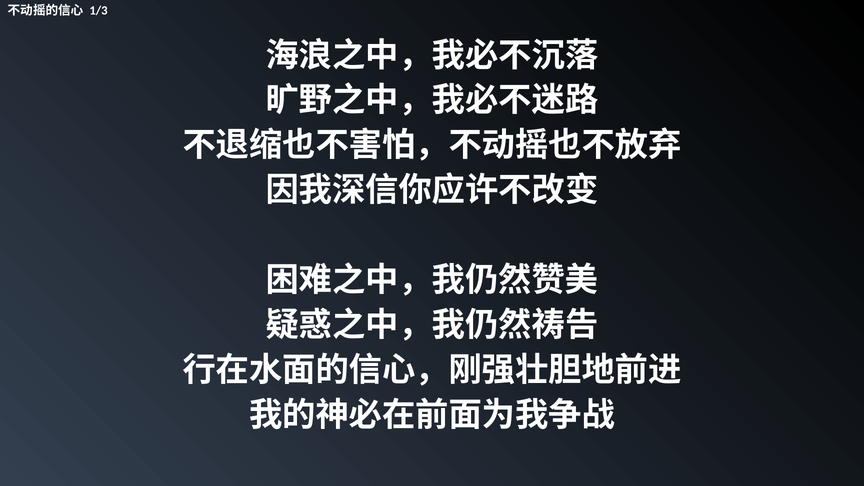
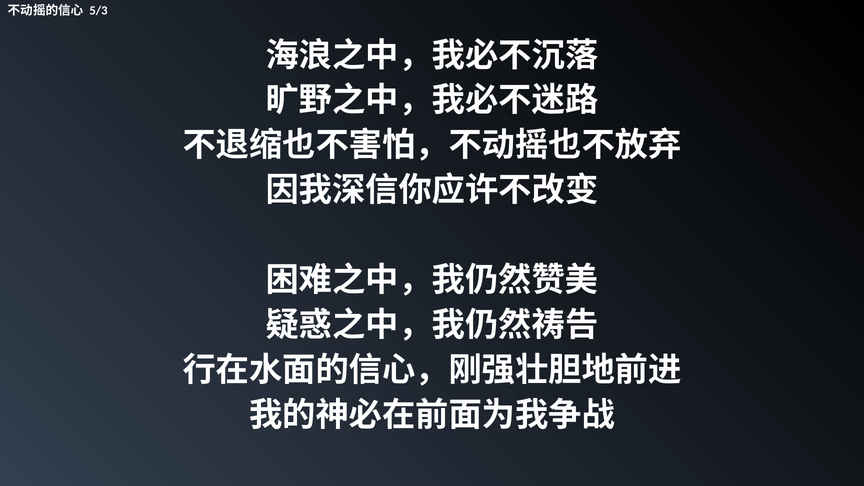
1/3: 1/3 -> 5/3 (99, 11)
